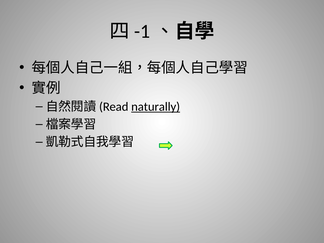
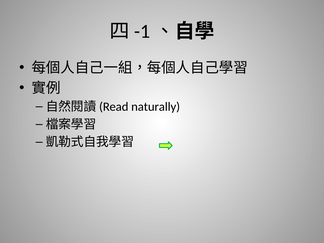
naturally underline: present -> none (156, 107)
